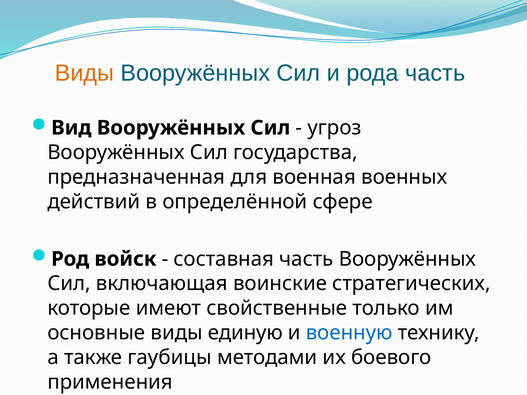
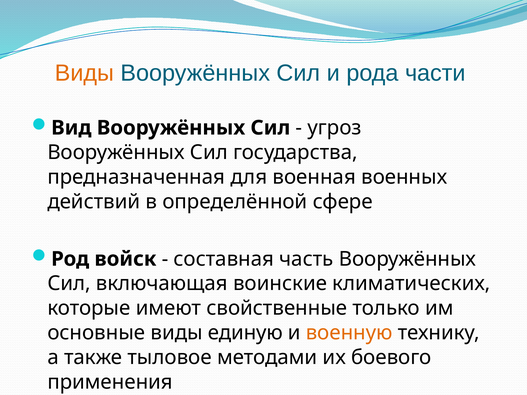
рода часть: часть -> части (435, 73)
стратегических: стратегических -> климатических (411, 284)
военную colour: blue -> orange (349, 333)
гаубицы: гаубицы -> тыловое (170, 358)
